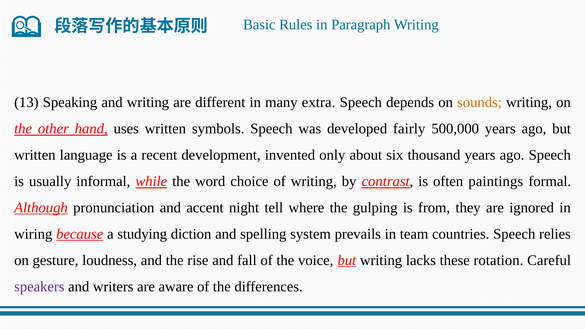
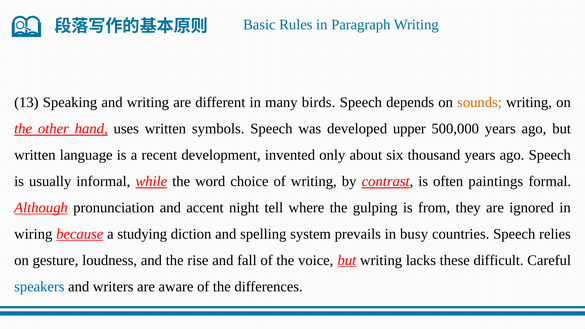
extra: extra -> birds (319, 102)
fairly: fairly -> upper (409, 129)
team: team -> busy (414, 234)
rotation: rotation -> difficult (499, 260)
speakers colour: purple -> blue (39, 287)
